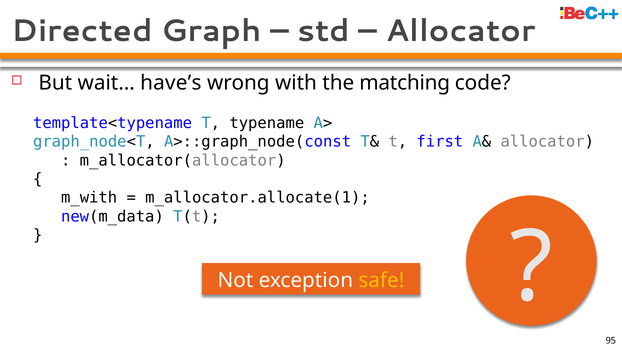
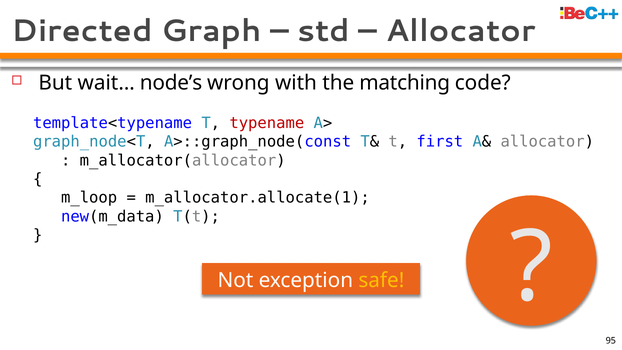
have’s: have’s -> node’s (171, 83)
typename colour: black -> red (267, 123)
m_with: m_with -> m_loop (89, 198)
